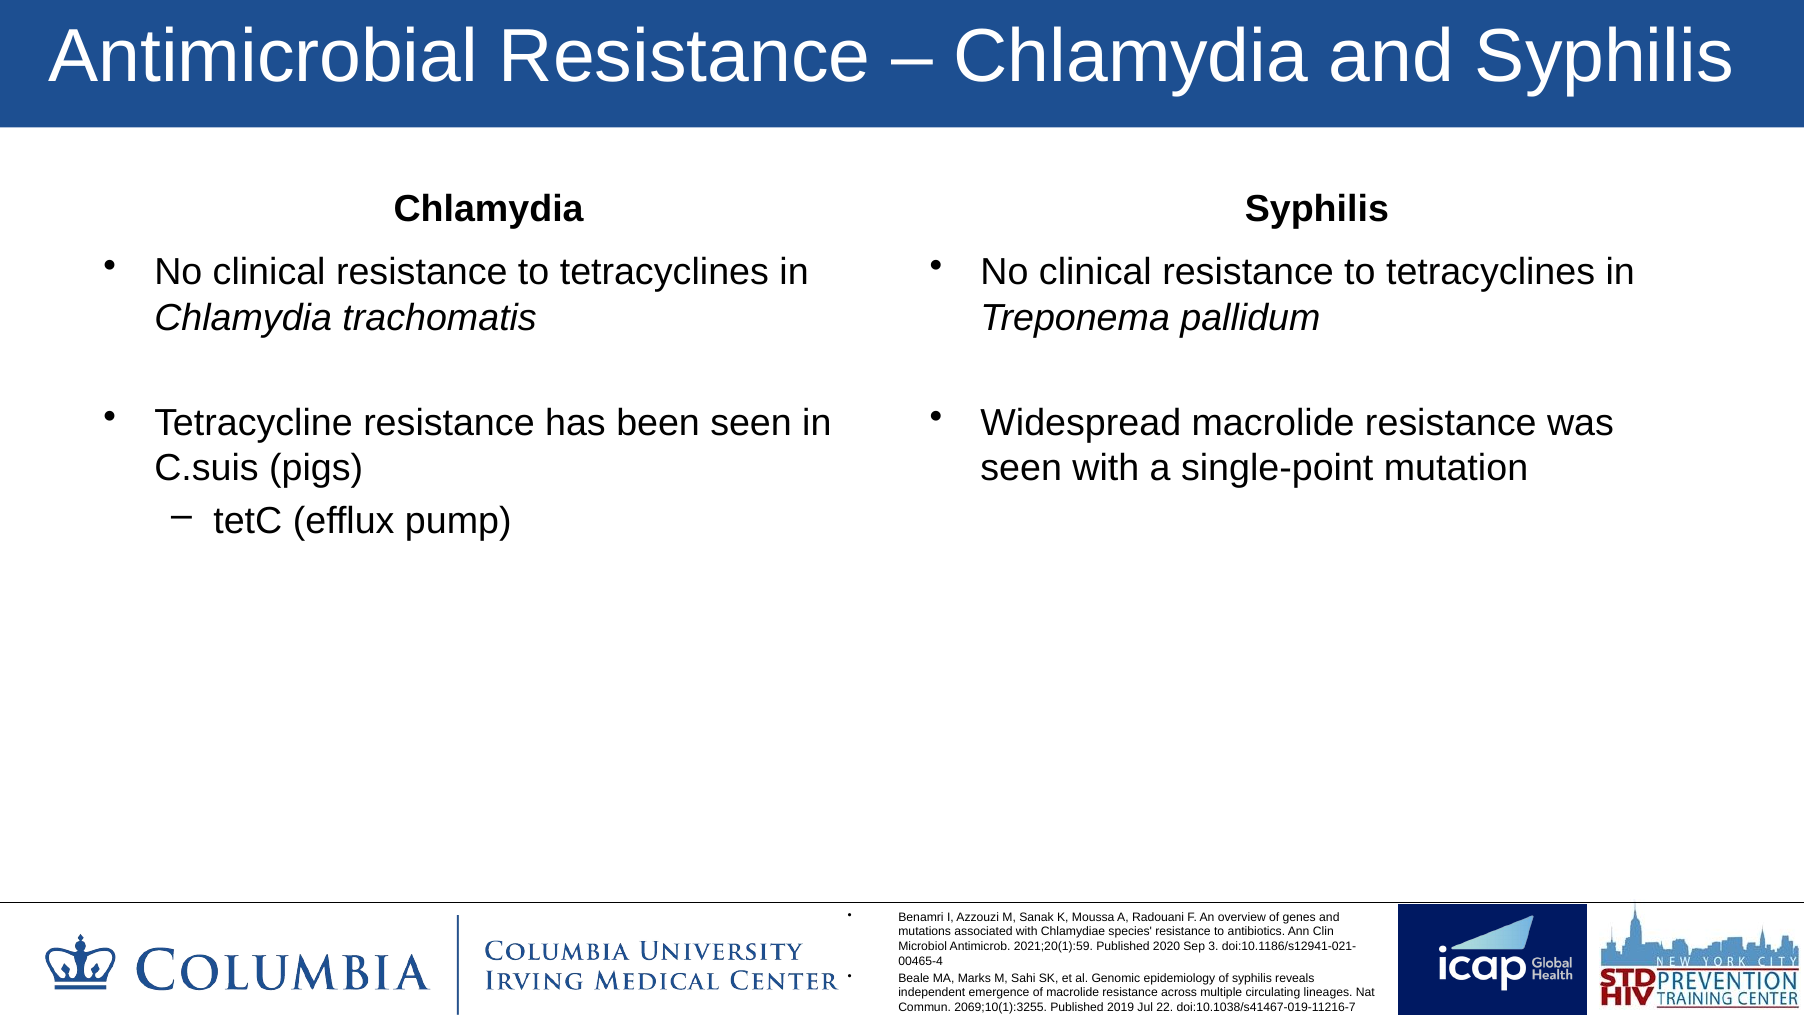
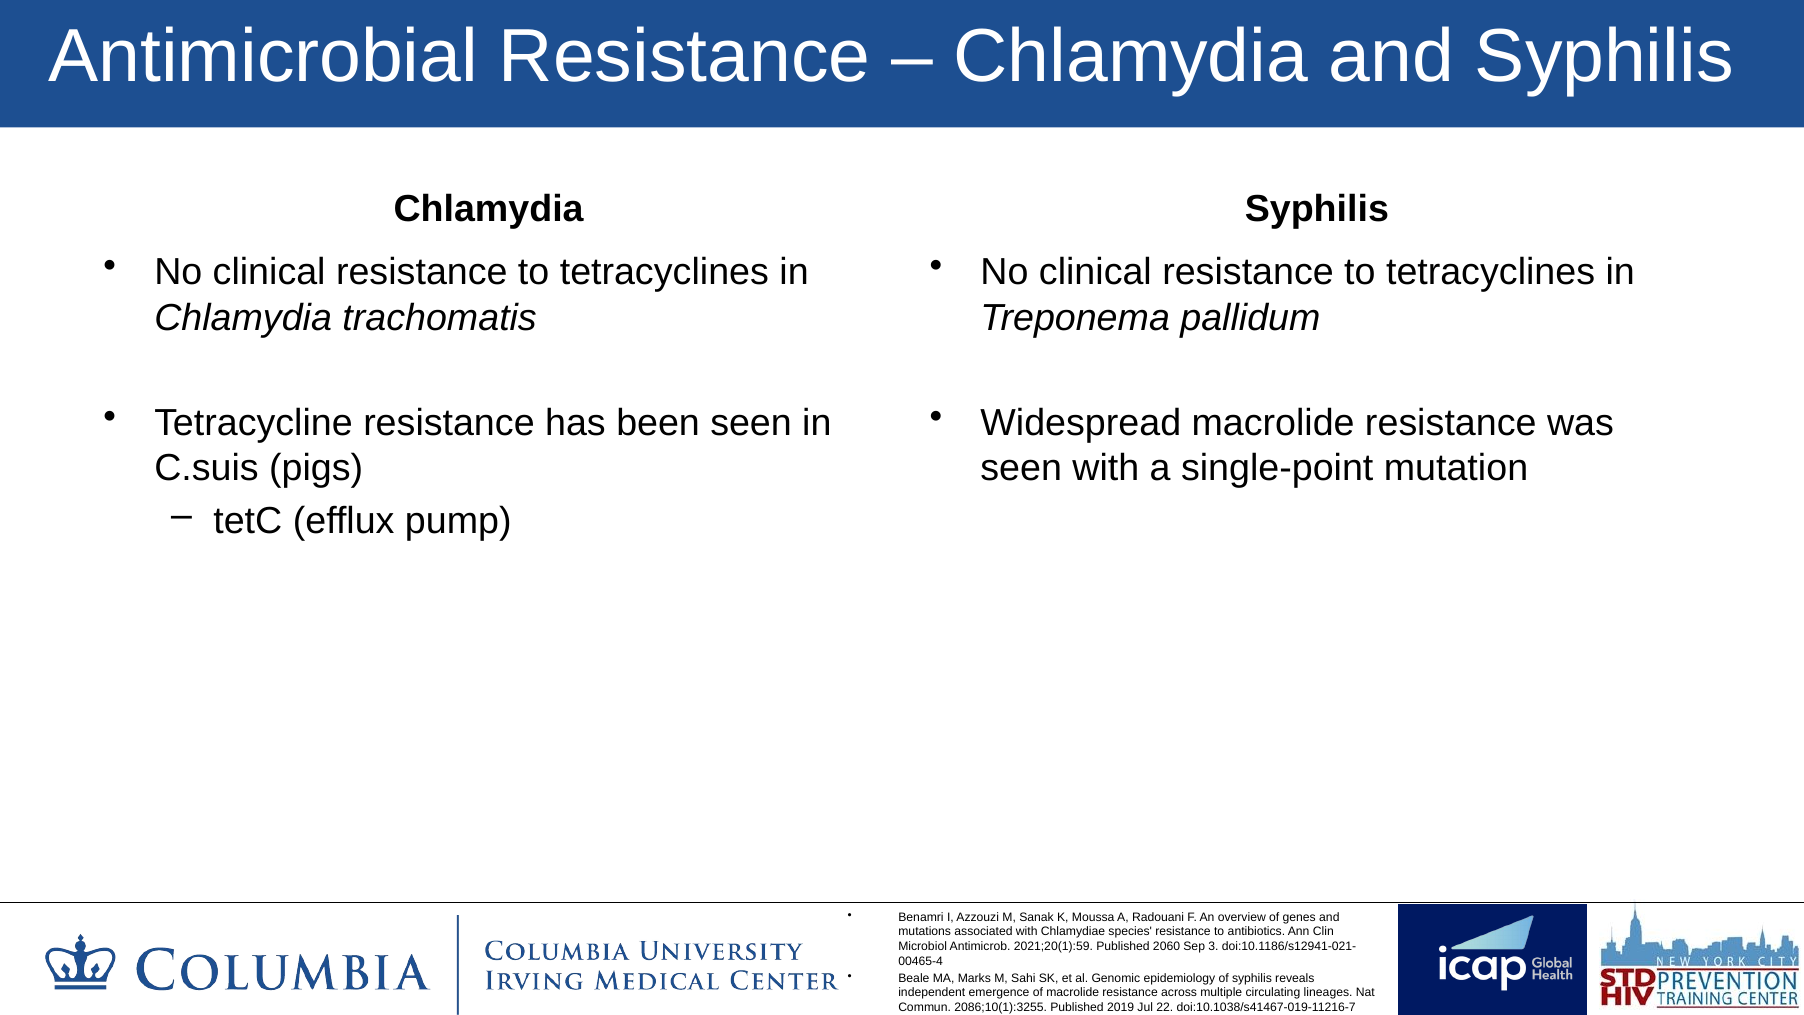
2020: 2020 -> 2060 (1167, 946)
2069;10(1):3255: 2069;10(1):3255 -> 2086;10(1):3255 (1001, 1007)
